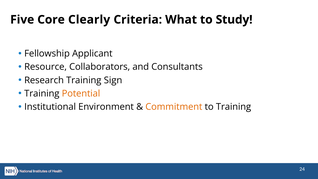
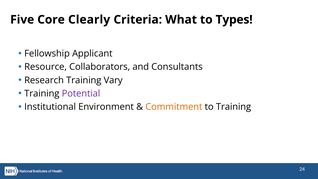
Study: Study -> Types (234, 20)
Sign: Sign -> Vary (113, 80)
Potential colour: orange -> purple (81, 93)
